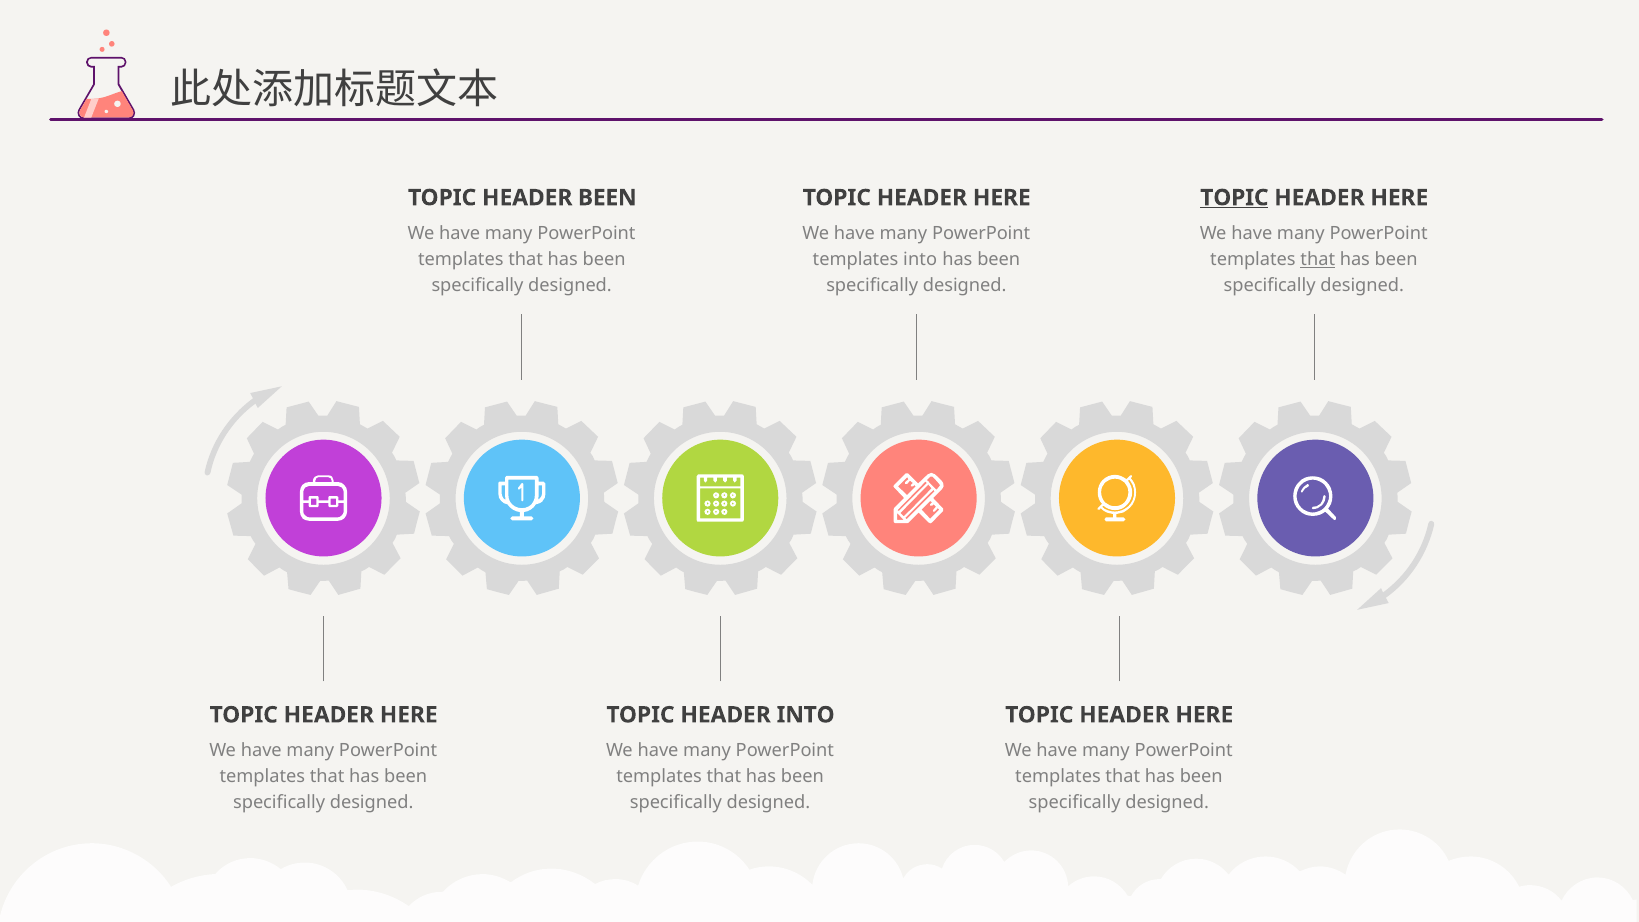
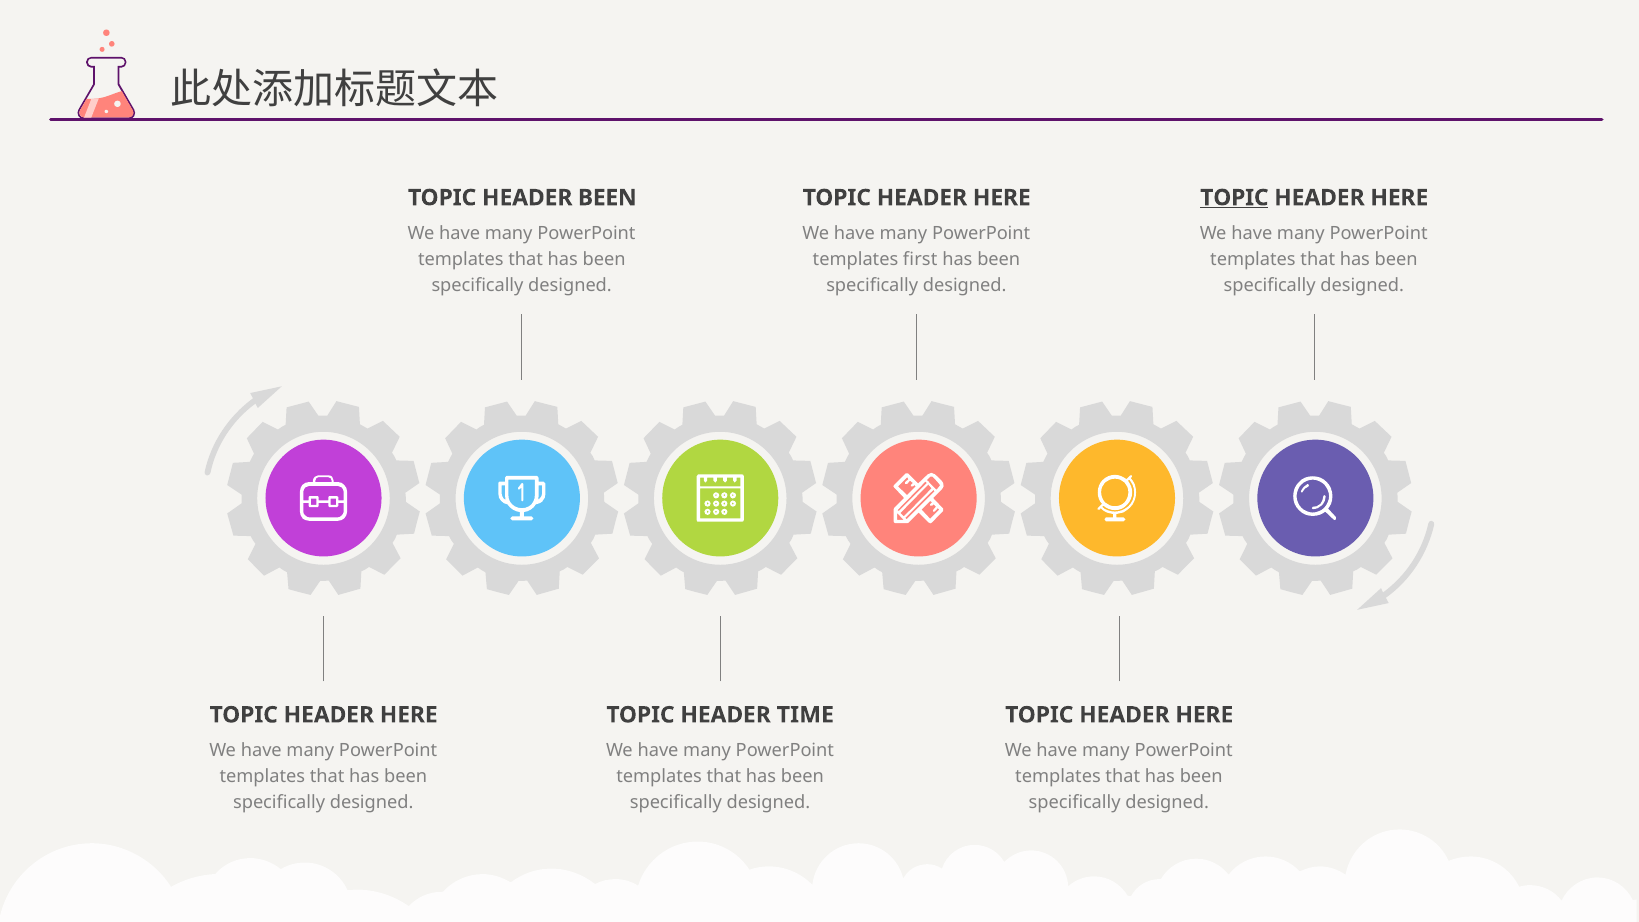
templates into: into -> first (920, 259)
that underline: present -> none (1318, 259)
HEADER INTO: INTO -> TIME (805, 715)
